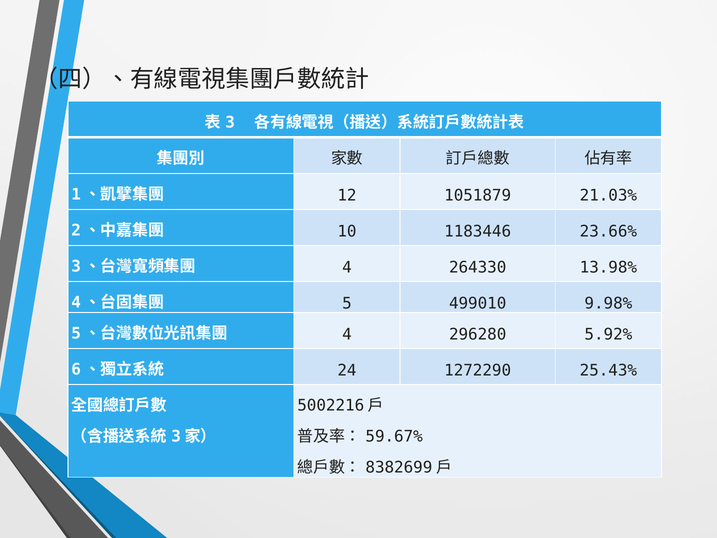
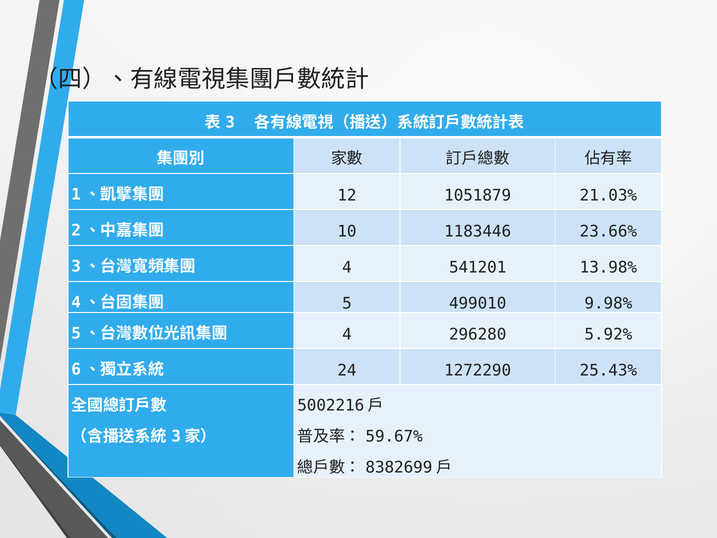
264330: 264330 -> 541201 (478, 267)
